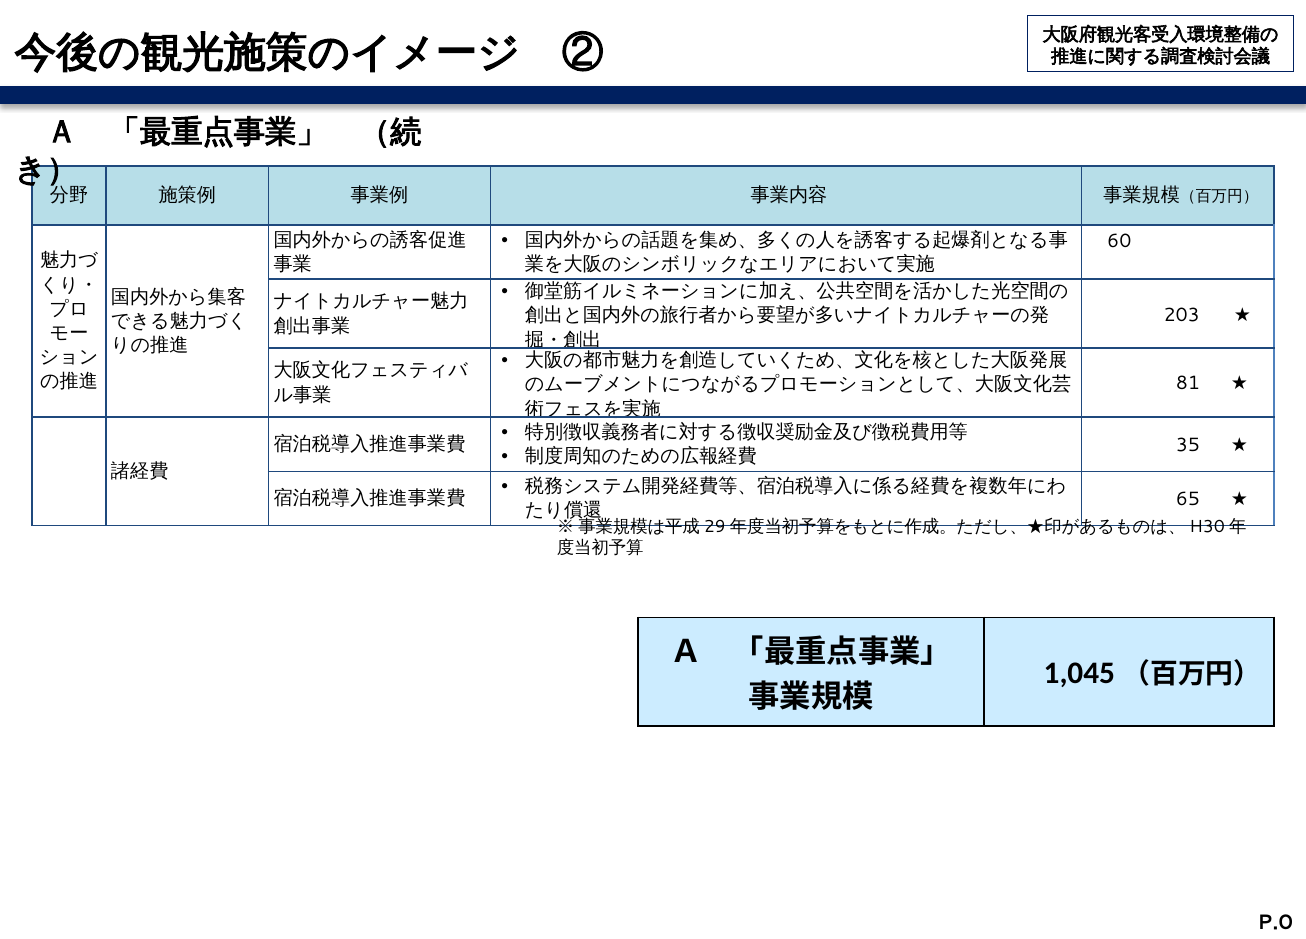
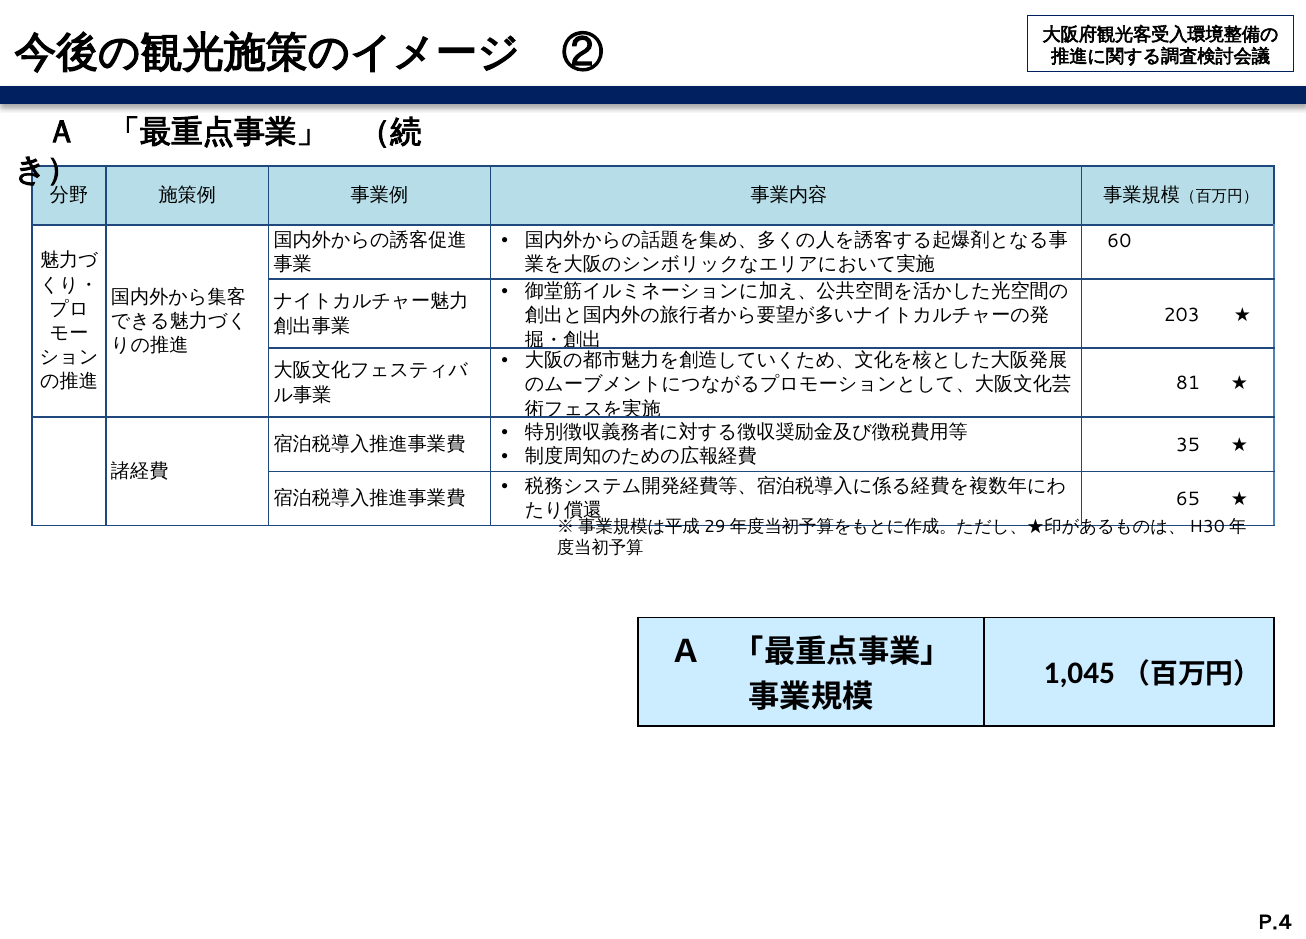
P.0: P.0 -> P.4 (1275, 923)
